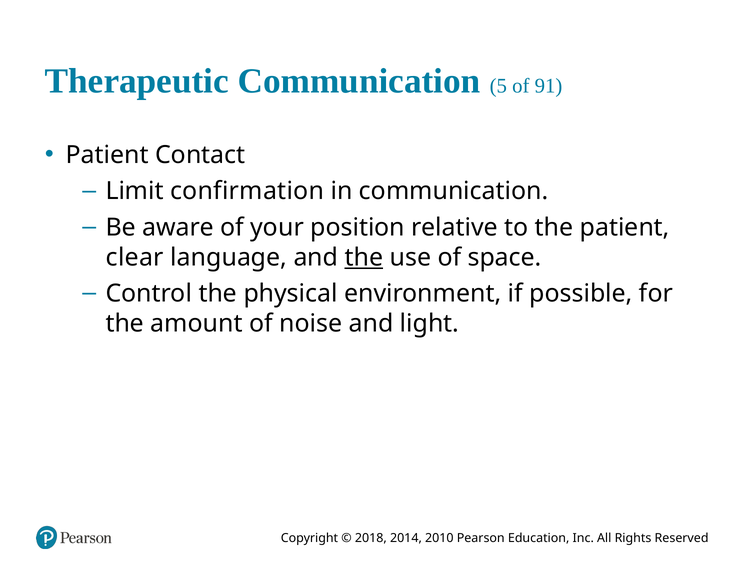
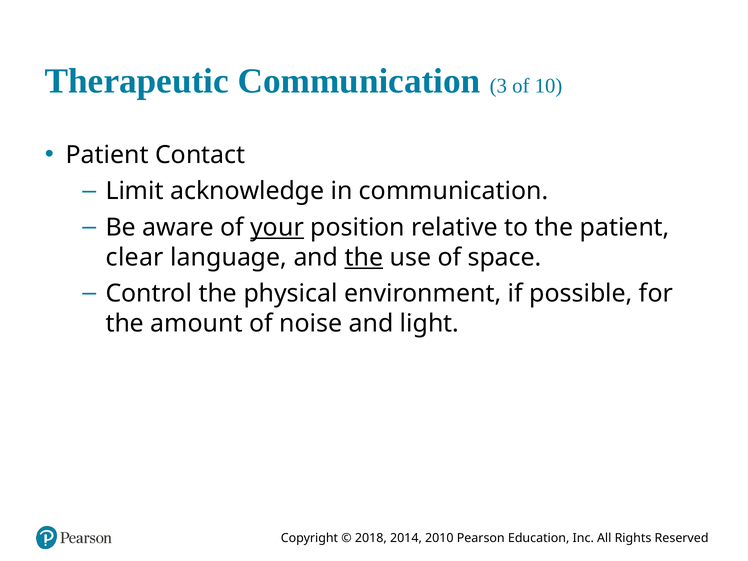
5: 5 -> 3 (498, 86)
91: 91 -> 10 (549, 86)
confirmation: confirmation -> acknowledge (247, 191)
your underline: none -> present (277, 227)
